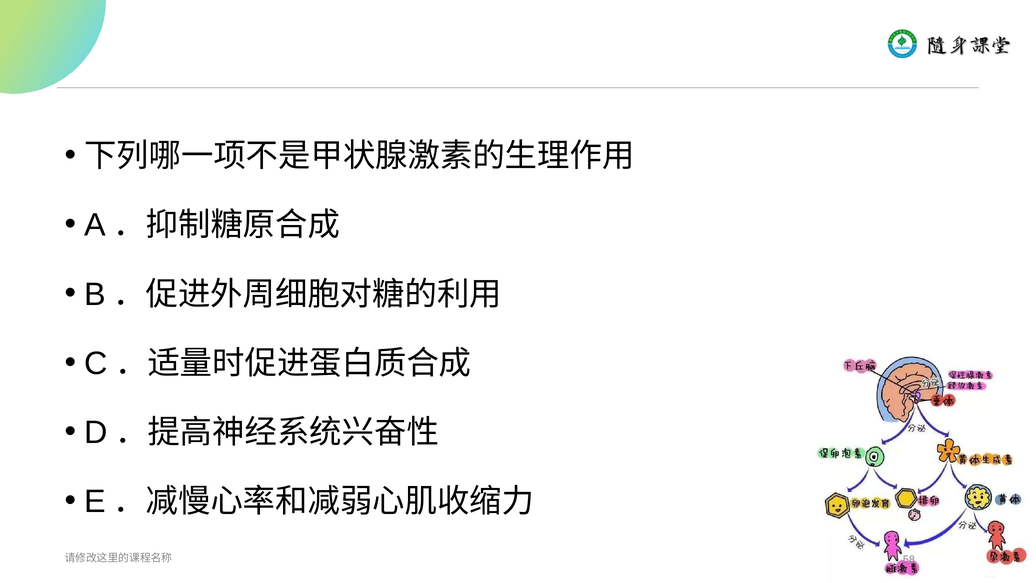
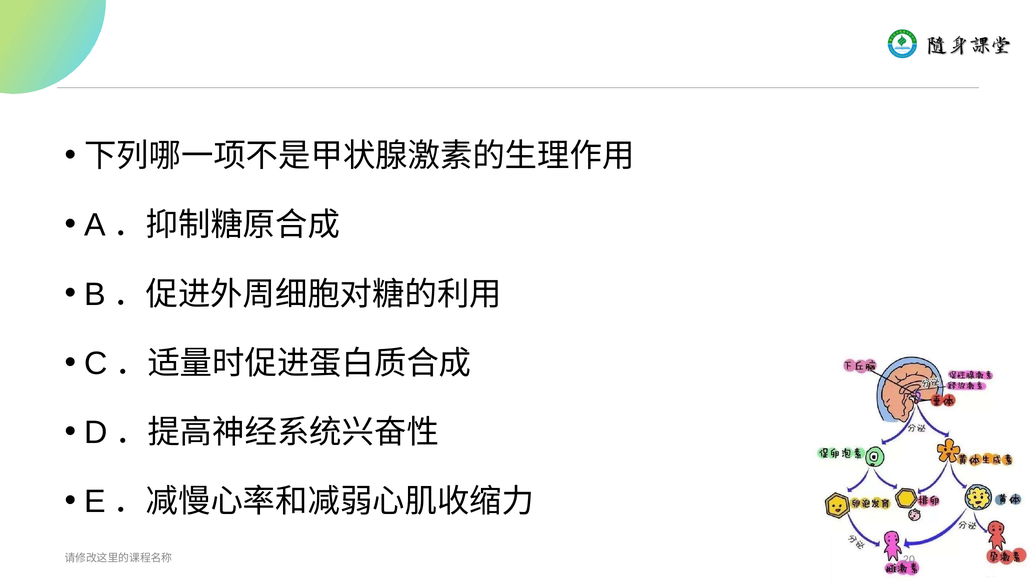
58: 58 -> 20 (909, 559)
